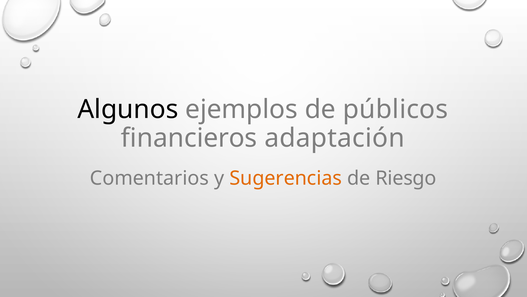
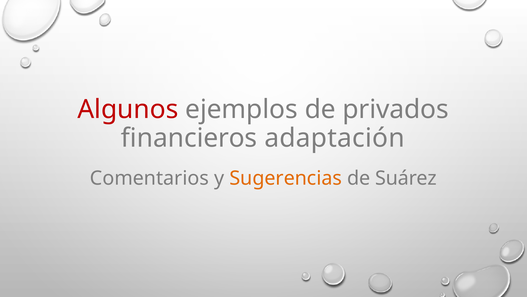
Algunos colour: black -> red (128, 109)
públicos: públicos -> privados (396, 109)
Riesgo: Riesgo -> Suárez (406, 178)
